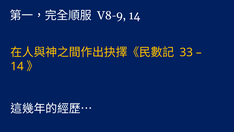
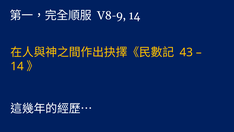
33: 33 -> 43 (186, 52)
